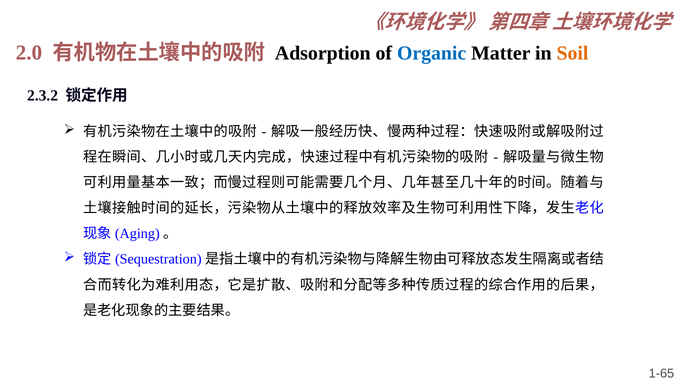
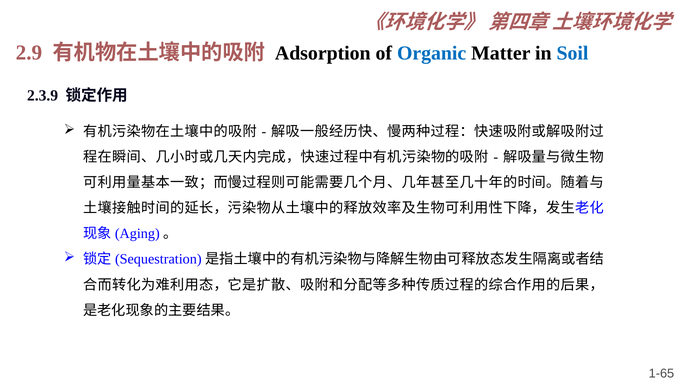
2.0: 2.0 -> 2.9 (29, 53)
Soil colour: orange -> blue (572, 53)
2.3.2: 2.3.2 -> 2.3.9 (43, 95)
